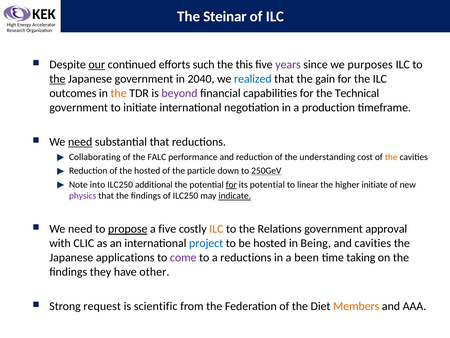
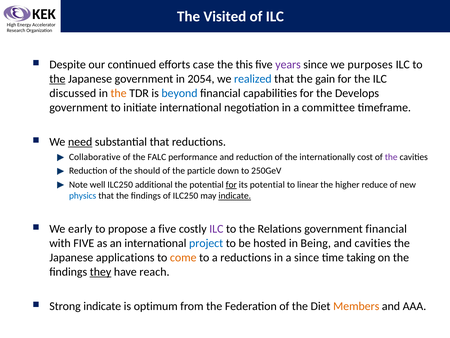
Steinar: Steinar -> Visited (225, 16)
our underline: present -> none (97, 65)
such: such -> case (204, 65)
2040: 2040 -> 2054 (201, 79)
outcomes: outcomes -> discussed (73, 93)
beyond colour: purple -> blue (179, 93)
Technical: Technical -> Develops (357, 93)
production: production -> committee (328, 107)
Collaborating: Collaborating -> Collaborative (95, 157)
understanding: understanding -> internationally (327, 157)
the colour: orange -> purple (391, 157)
the hosted: hosted -> should (147, 171)
250GeV underline: present -> none (266, 171)
into: into -> well (98, 184)
higher initiate: initiate -> reduce (375, 184)
physics colour: purple -> blue (83, 196)
need: need -> early (80, 229)
propose underline: present -> none (128, 229)
ILC colour: orange -> purple (216, 229)
government approval: approval -> financial (386, 229)
with CLIC: CLIC -> FIVE (84, 243)
come colour: purple -> orange (183, 257)
a been: been -> since (307, 257)
they underline: none -> present (101, 271)
other: other -> reach (154, 271)
Strong request: request -> indicate (102, 306)
scientific: scientific -> optimum (156, 306)
